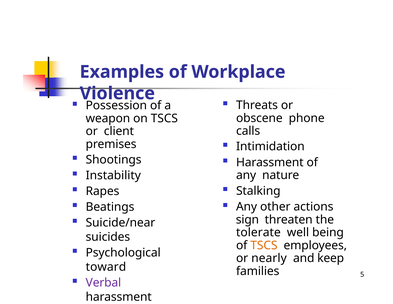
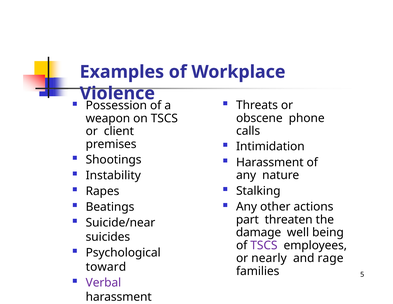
sign: sign -> part (247, 219)
tolerate: tolerate -> damage (259, 232)
TSCS colour: orange -> purple (264, 245)
keep: keep -> rage (331, 258)
